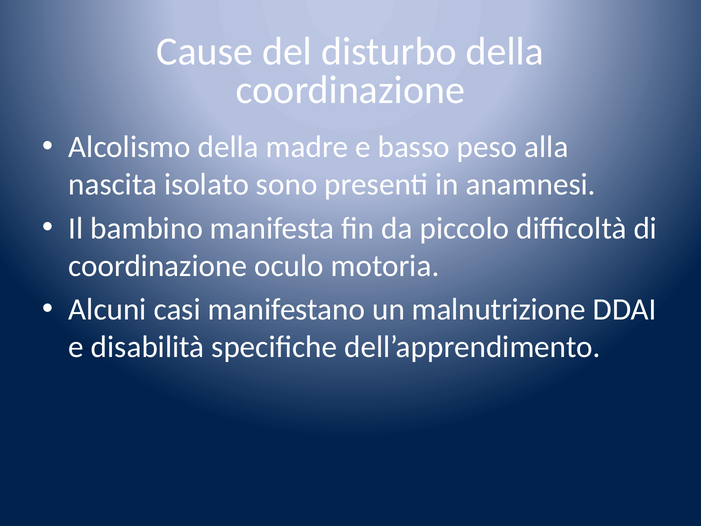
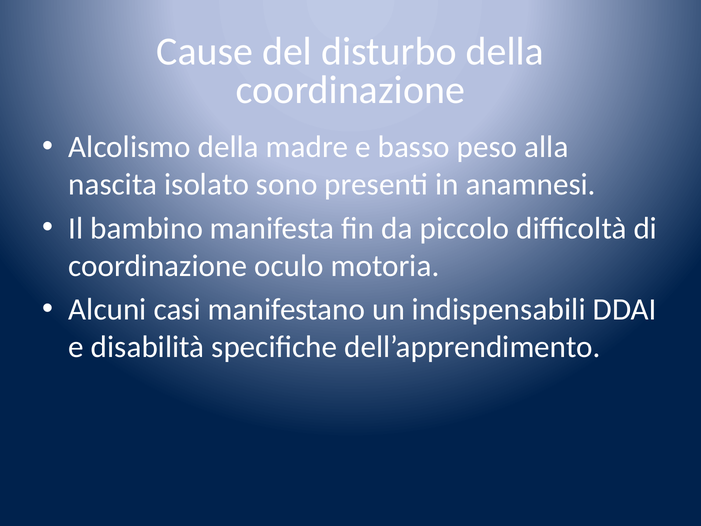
malnutrizione: malnutrizione -> indispensabili (499, 309)
